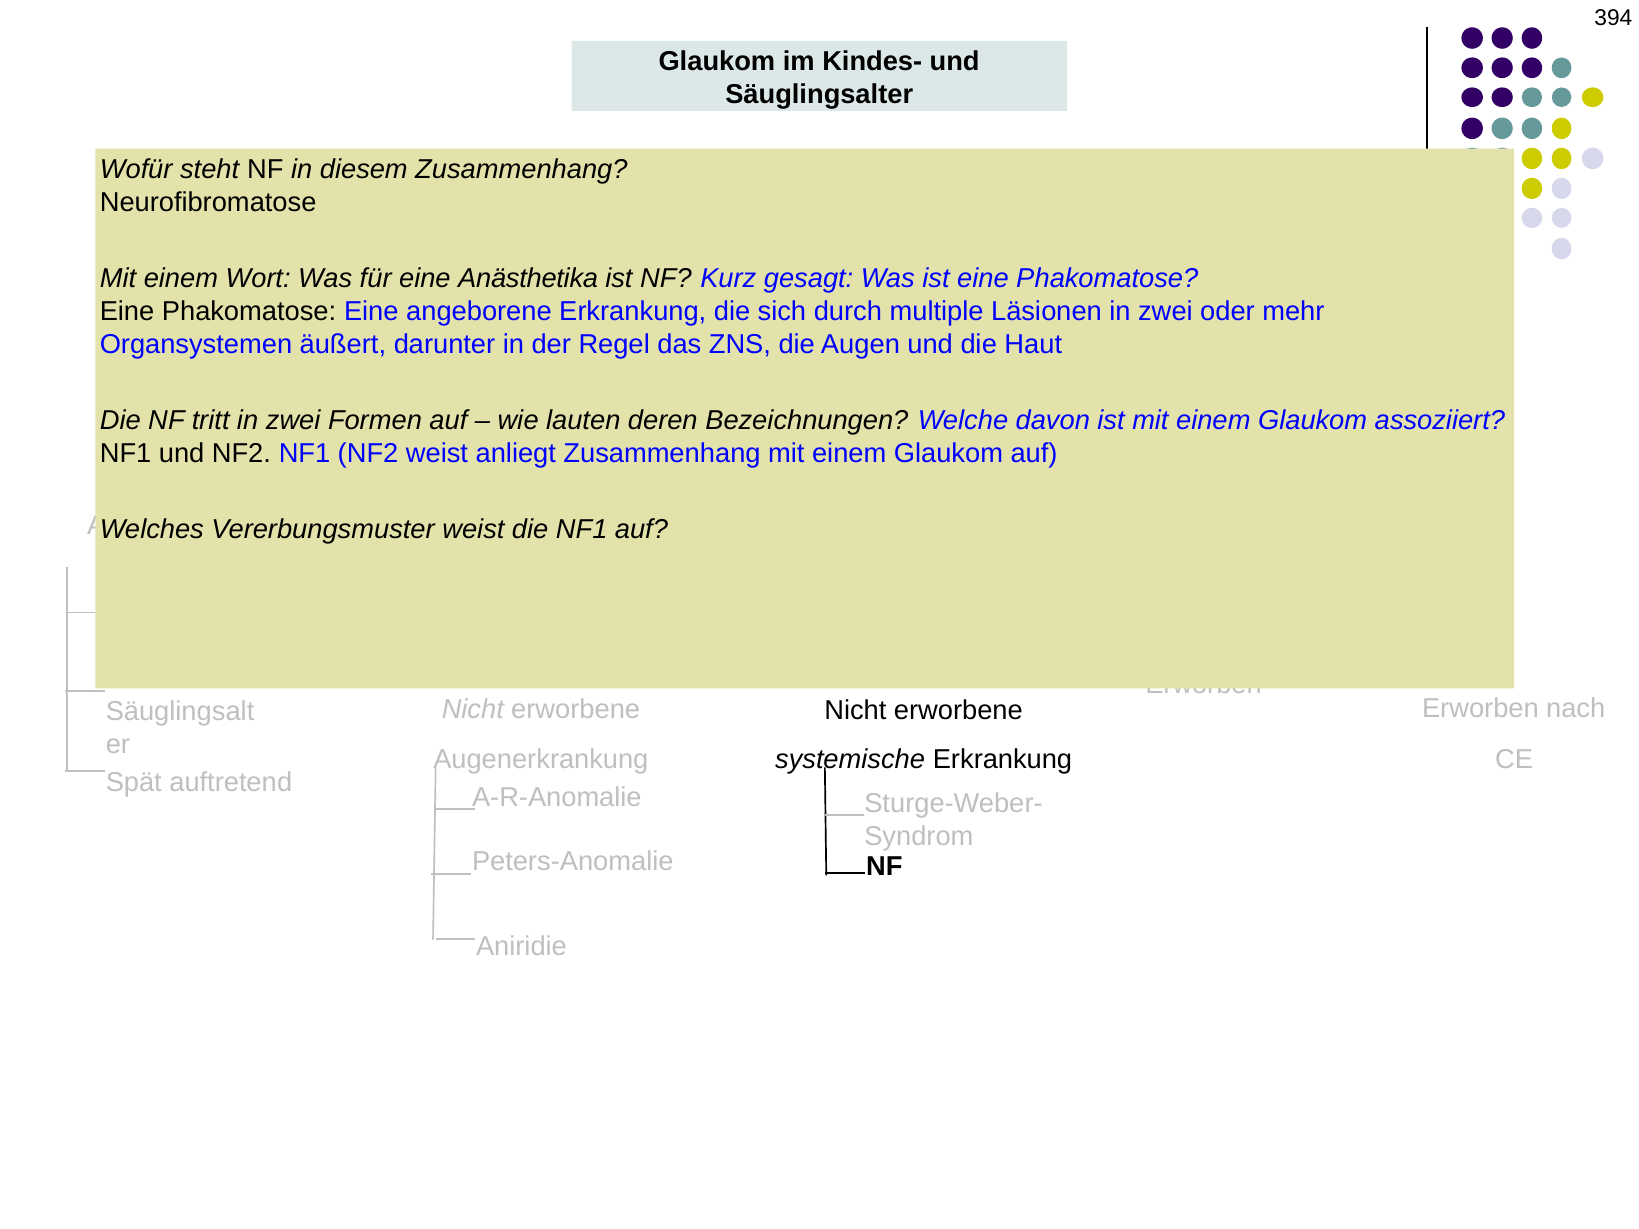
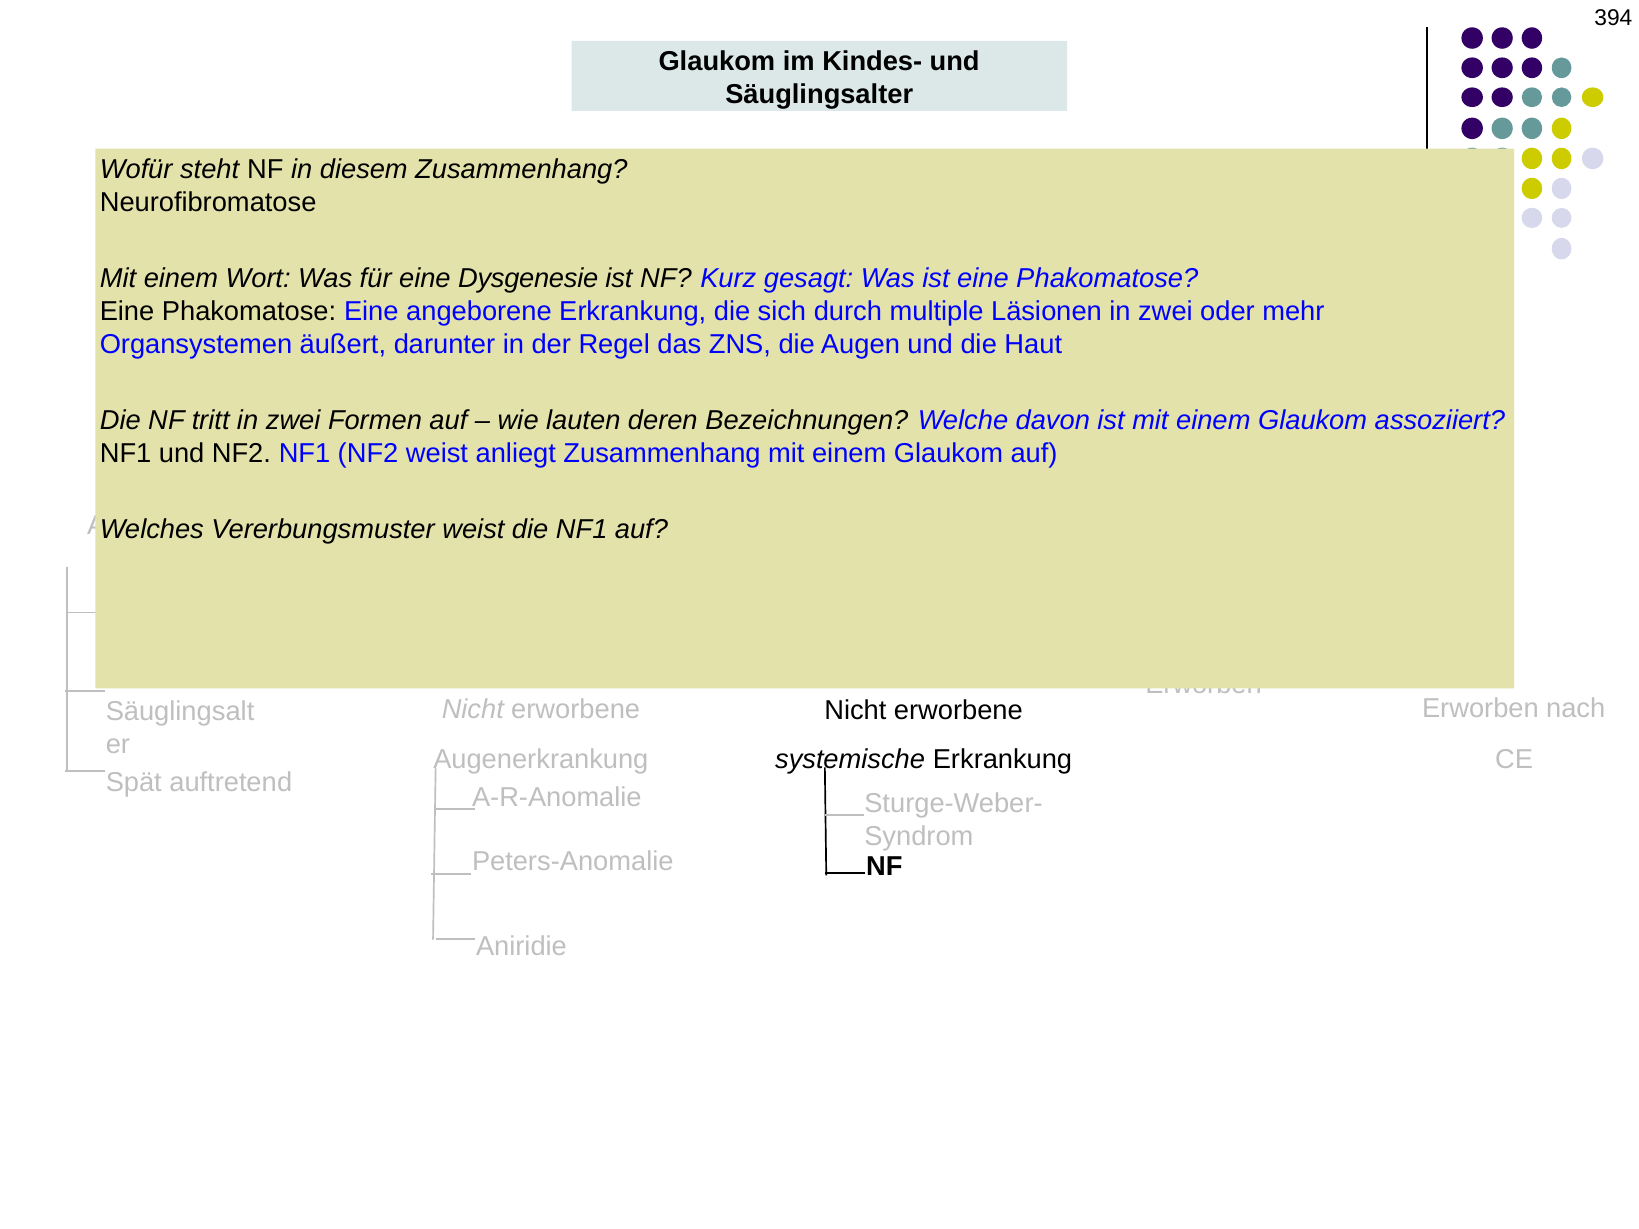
Anästhetika: Anästhetika -> Dysgenesie (528, 279)
